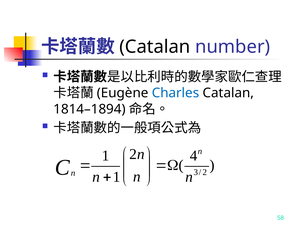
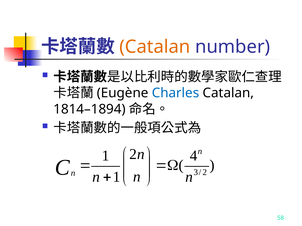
Catalan colour: black -> orange (155, 47)
